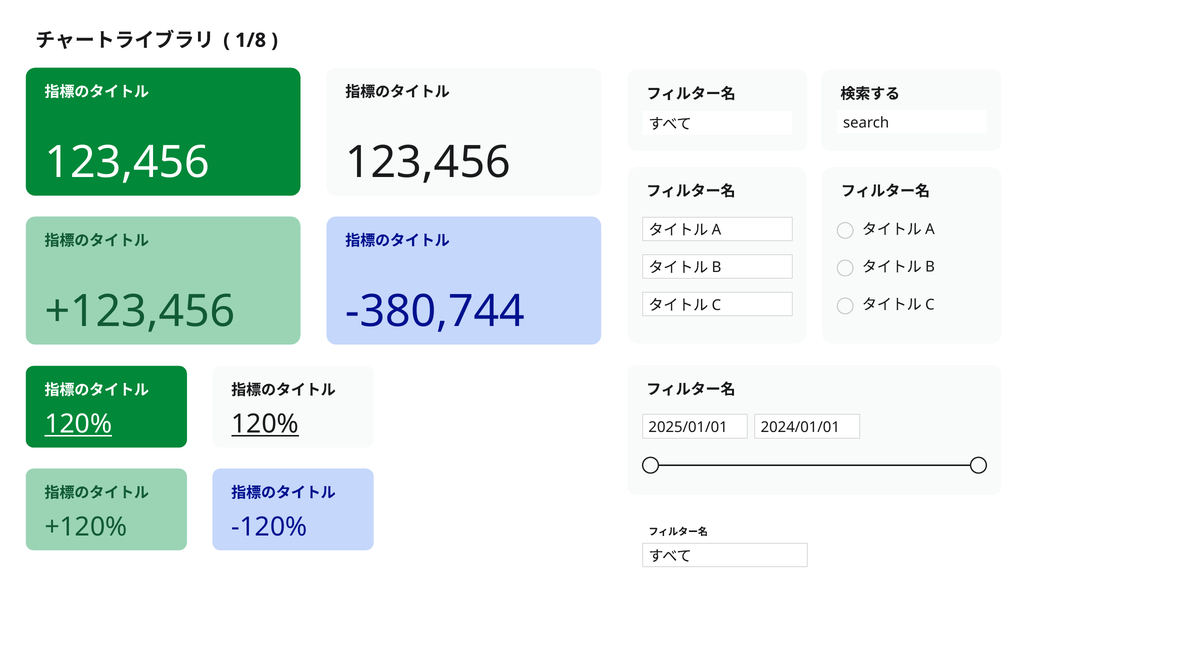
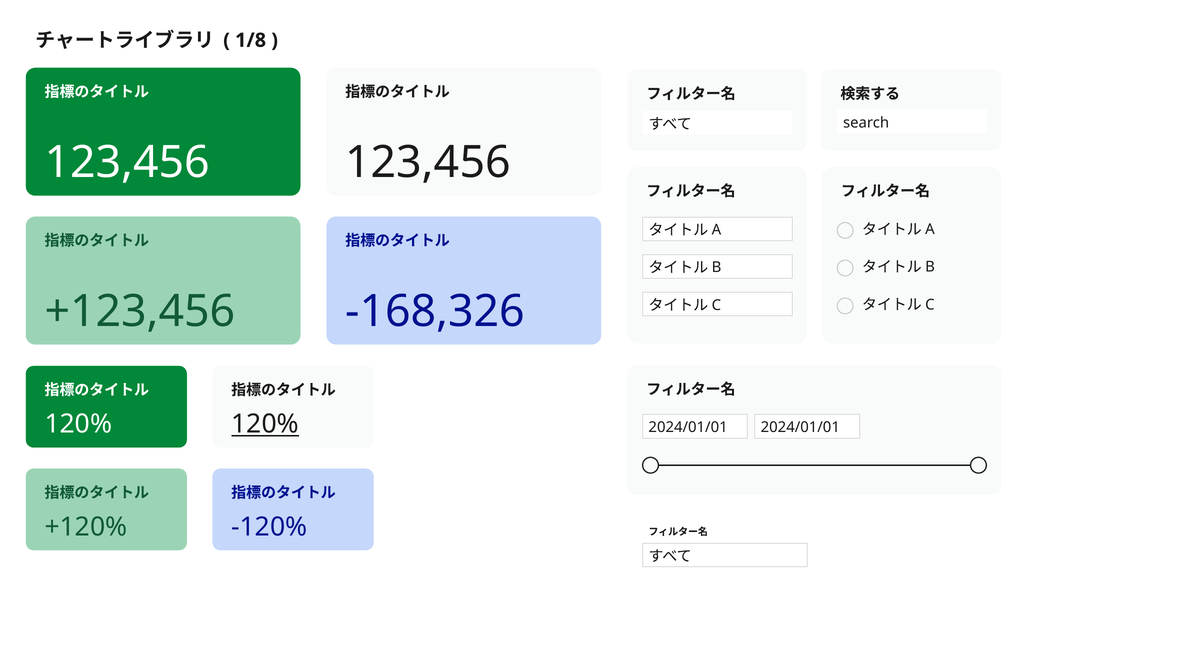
-380,744: -380,744 -> -168,326 (435, 312)
120% underline: present -> none (78, 424)
2025/01/01: 2025/01/01 -> 2024/01/01 (688, 427)
